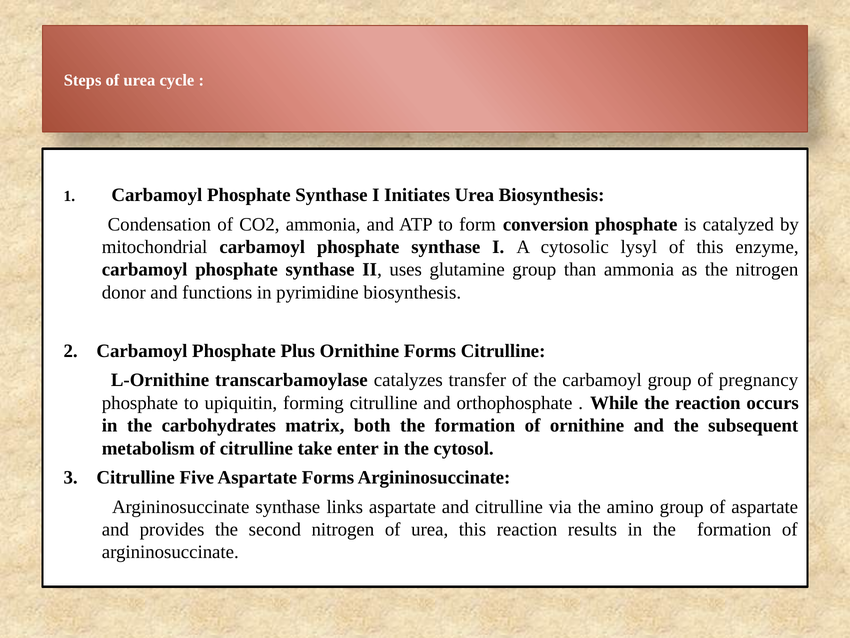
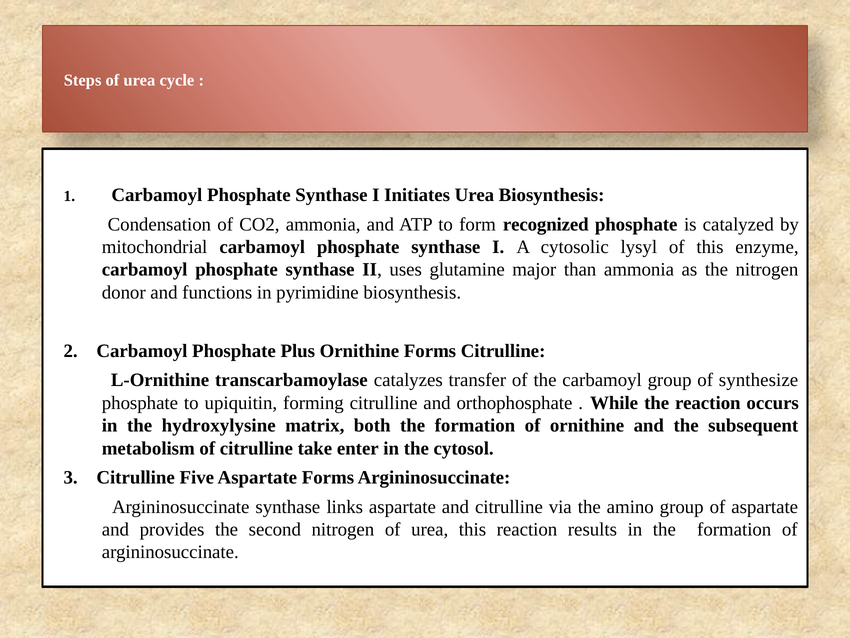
conversion: conversion -> recognized (546, 224)
glutamine group: group -> major (534, 269)
pregnancy: pregnancy -> synthesize (759, 380)
carbohydrates: carbohydrates -> hydroxylysine (219, 425)
